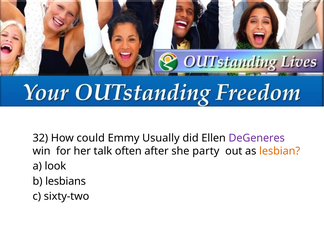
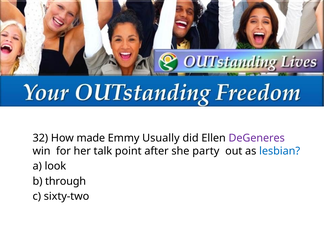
could: could -> made (91, 138)
often: often -> point (128, 151)
lesbian colour: orange -> blue (280, 151)
lesbians: lesbians -> through (66, 181)
